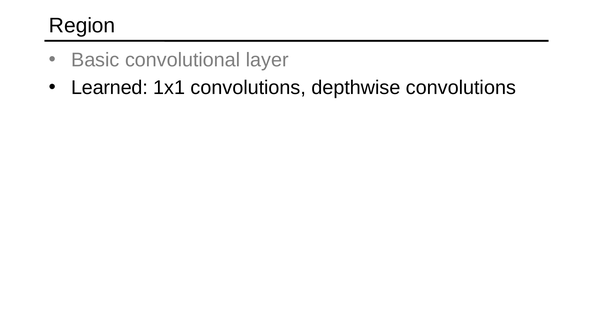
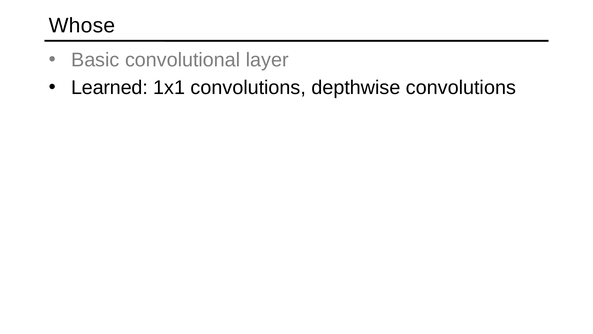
Region: Region -> Whose (82, 26)
